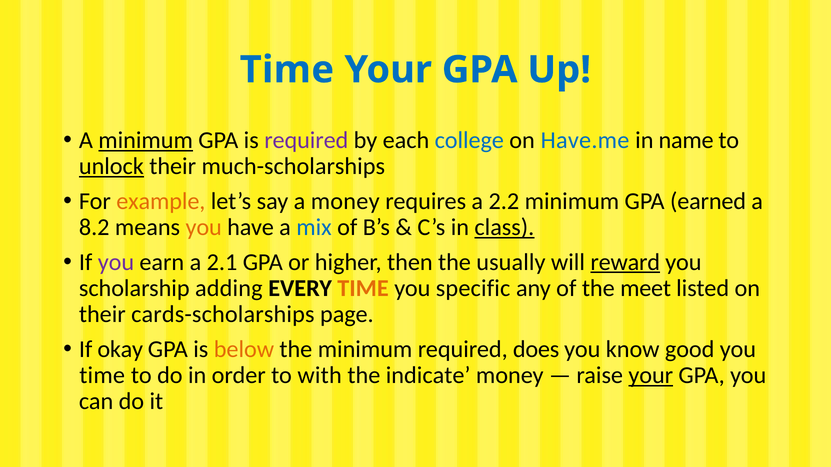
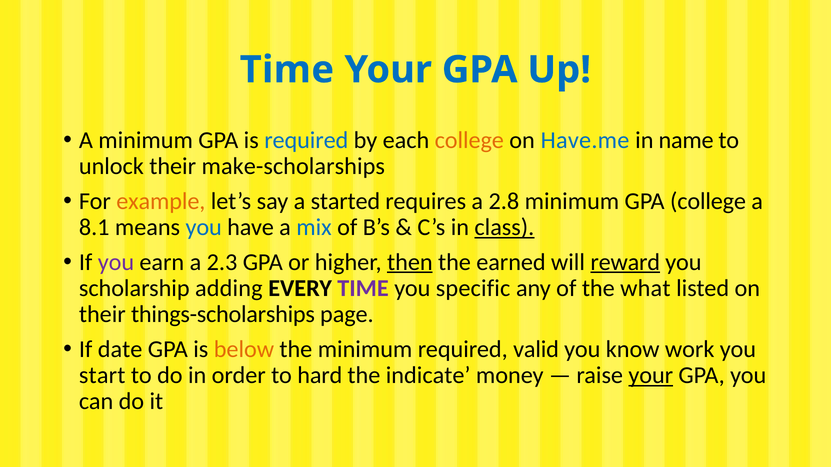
minimum underline: present -> none (146, 140)
required colour: purple -> blue (306, 140)
college colour: blue -> orange (469, 140)
unlock underline: present -> none (111, 167)
much-scholarships: much-scholarships -> make-scholarships (293, 167)
a money: money -> started (345, 201)
2.2: 2.2 -> 2.8 (504, 201)
GPA earned: earned -> college (708, 201)
8.2: 8.2 -> 8.1 (94, 228)
you colour: orange -> blue (204, 228)
2.1: 2.1 -> 2.3 (222, 262)
then underline: none -> present (410, 262)
usually: usually -> earned (511, 262)
TIME colour: orange -> purple (363, 288)
meet: meet -> what (645, 288)
cards-scholarships: cards-scholarships -> things-scholarships (223, 315)
okay: okay -> date (120, 349)
does: does -> valid (536, 349)
good: good -> work (690, 349)
time: time -> start (102, 375)
with: with -> hard (320, 375)
